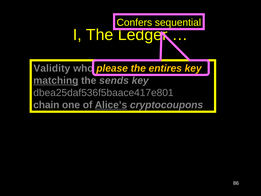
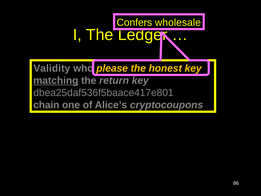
sequential: sequential -> wholesale (178, 22)
entires: entires -> honest (165, 68)
sends: sends -> return (114, 80)
Alice’s underline: present -> none (111, 105)
